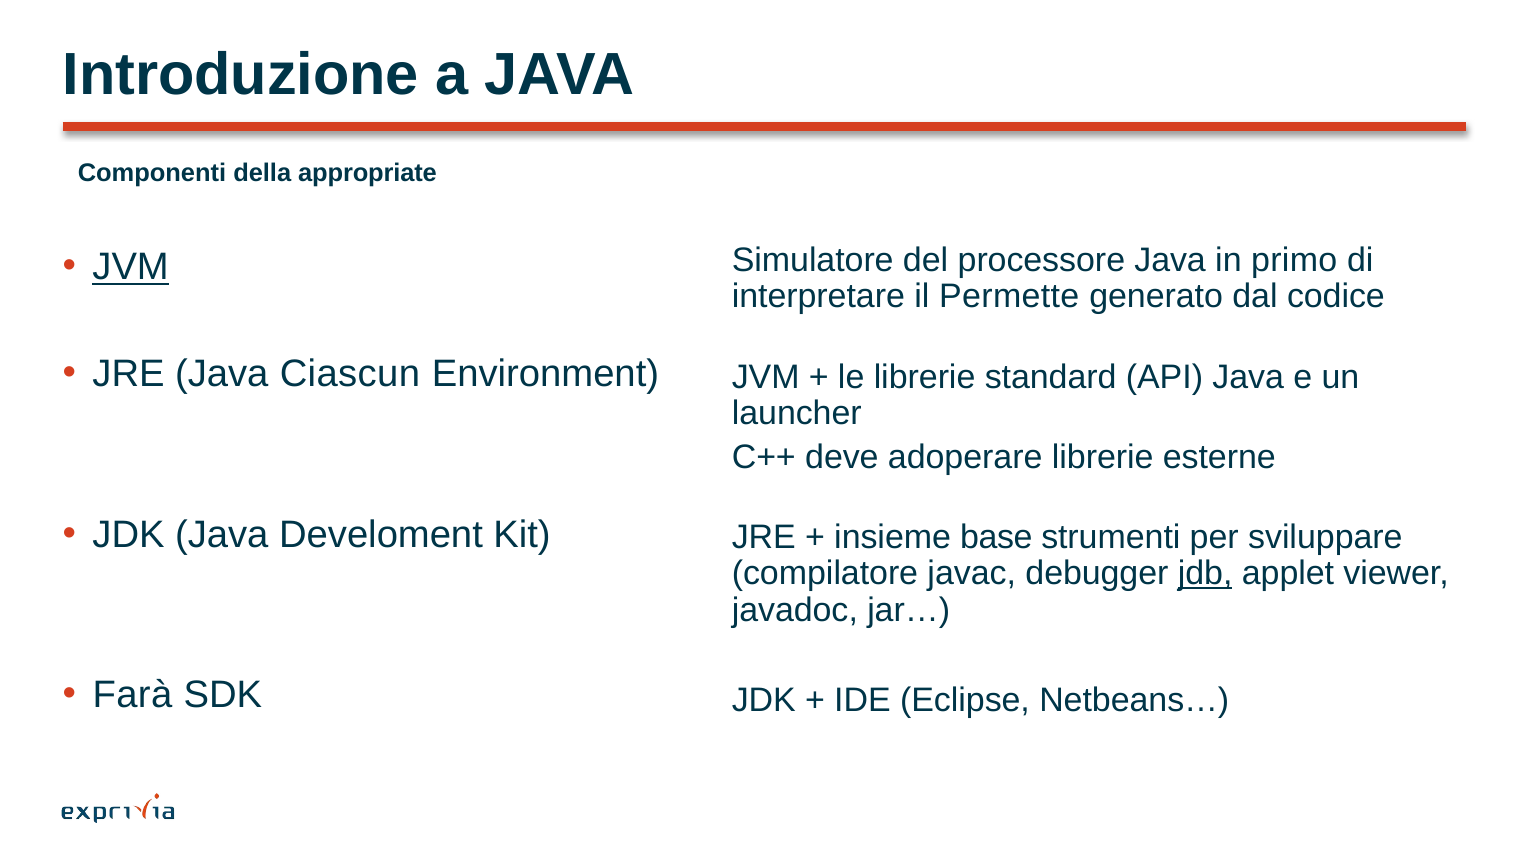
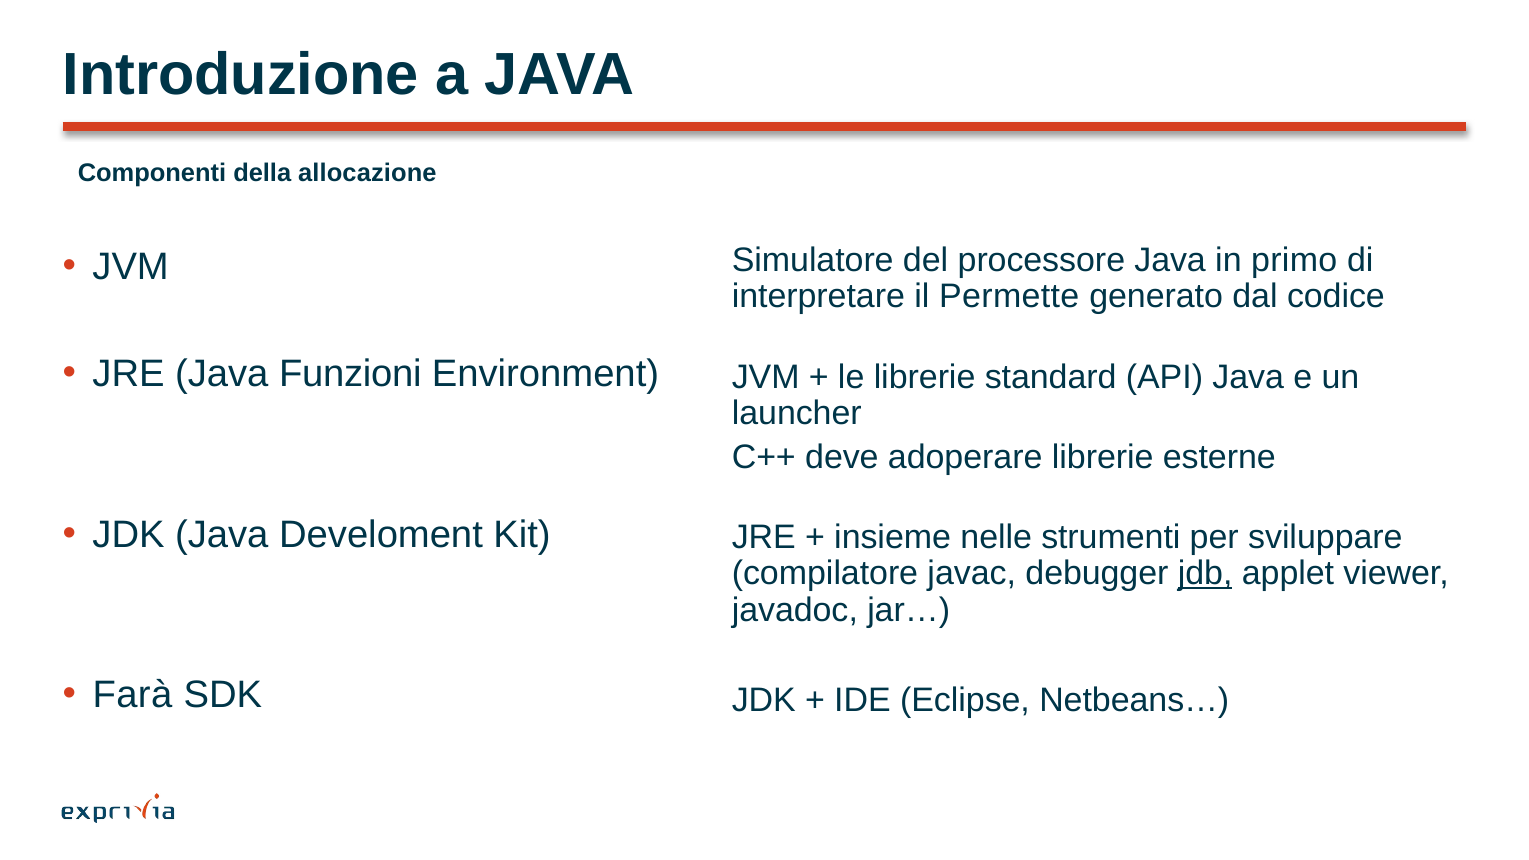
appropriate: appropriate -> allocazione (367, 173)
JVM underline: present -> none (131, 267)
Ciascun: Ciascun -> Funzioni (350, 374)
base: base -> nelle (996, 537)
